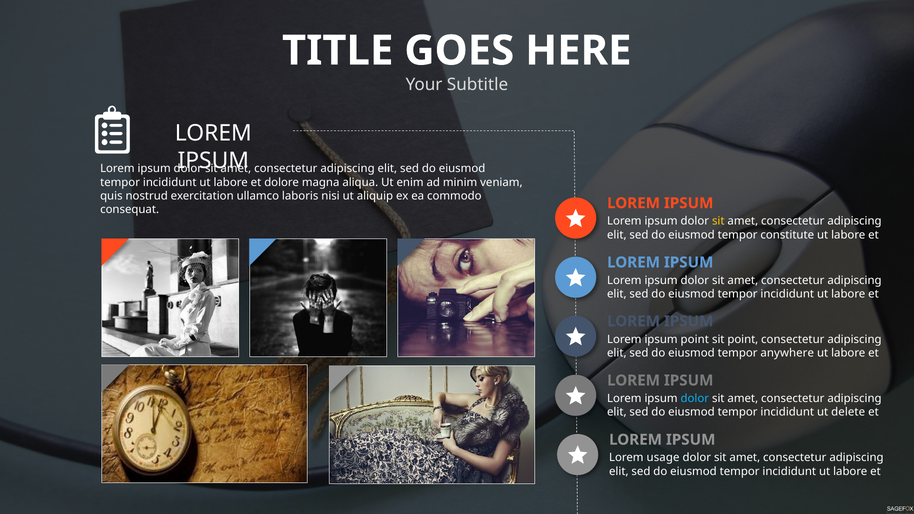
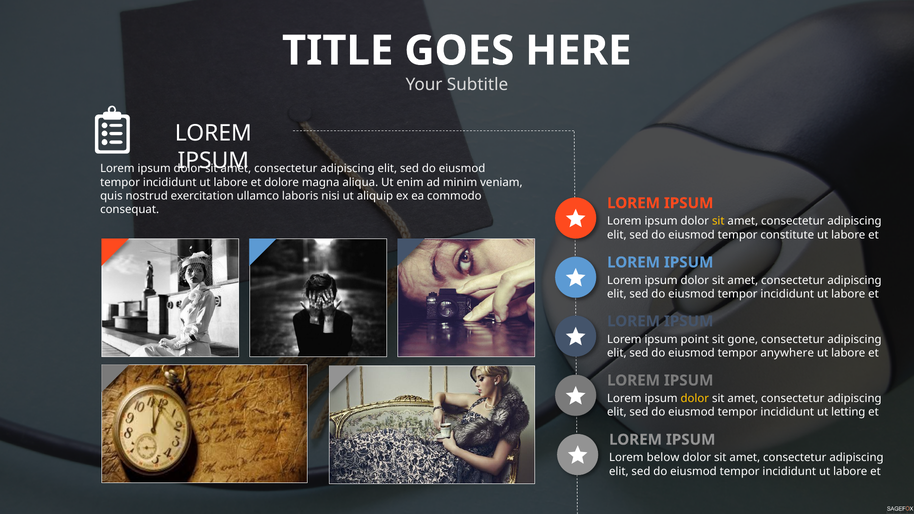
sit point: point -> gone (743, 339)
dolor colour: light blue -> yellow (695, 399)
delete: delete -> letting (848, 412)
usage: usage -> below (663, 458)
